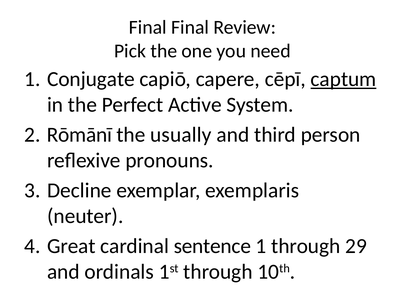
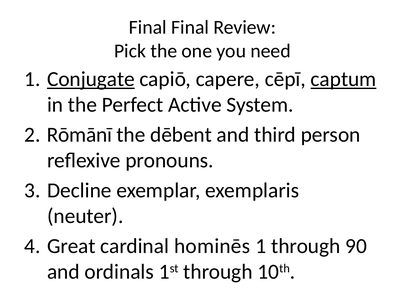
Conjugate underline: none -> present (91, 79)
usually: usually -> dēbent (181, 135)
sentence: sentence -> hominēs (212, 246)
29: 29 -> 90 (356, 246)
